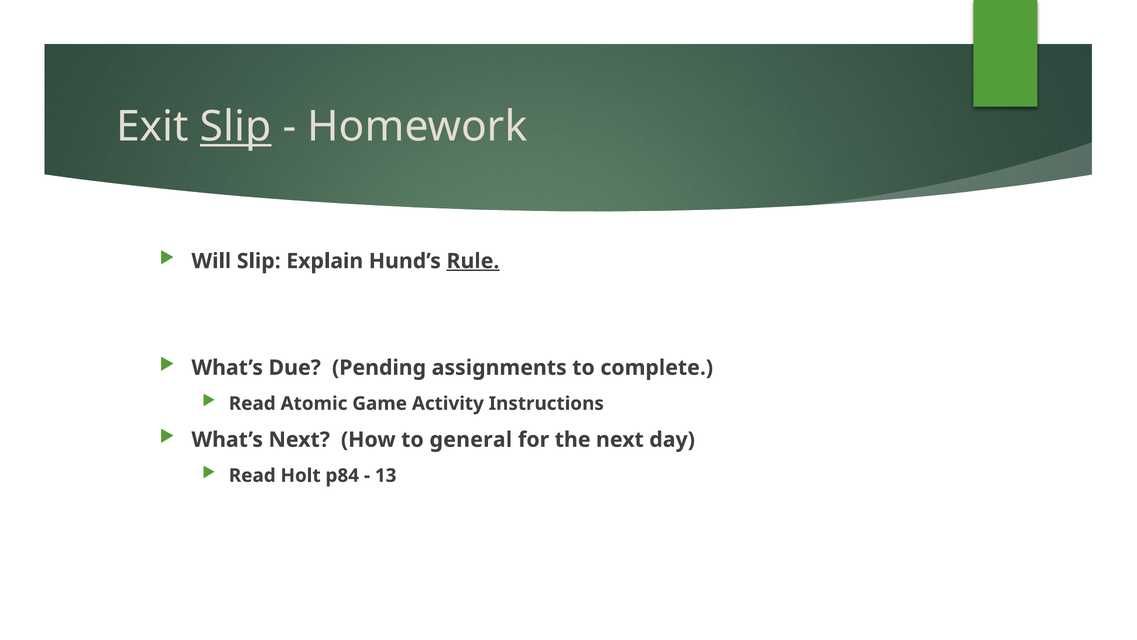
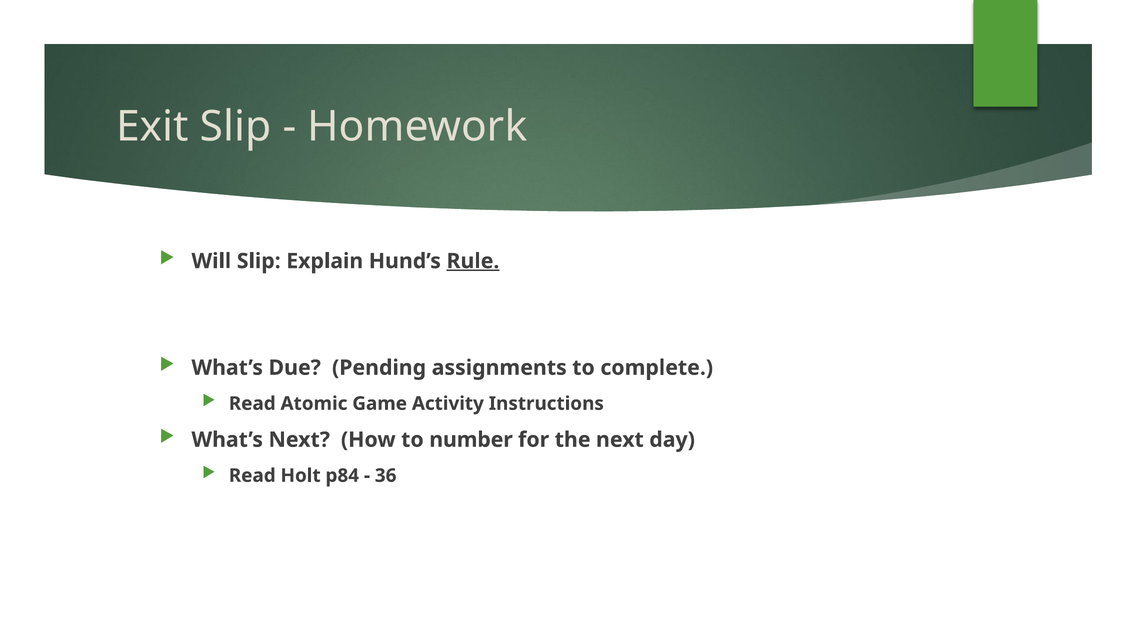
Slip underline: present -> none (236, 127)
general: general -> number (471, 439)
13: 13 -> 36 (386, 475)
